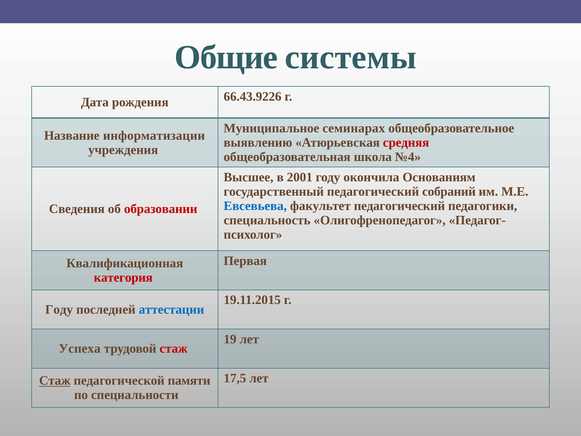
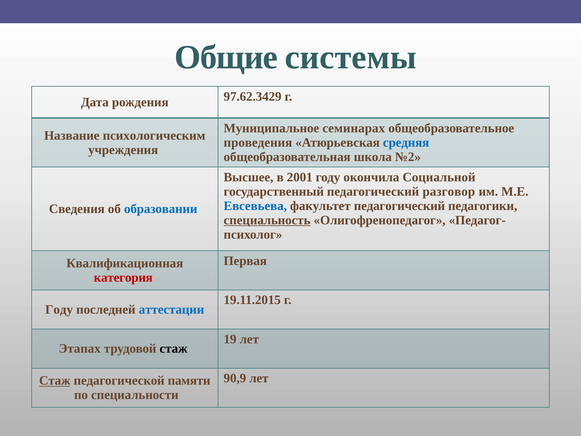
66.43.9226: 66.43.9226 -> 97.62.3429 (253, 96)
информатизации: информатизации -> психологическим (154, 135)
выявлению: выявлению -> проведения (258, 143)
средняя colour: red -> blue (406, 143)
№4: №4 -> №2 (408, 157)
Основаниям: Основаниям -> Социальной (439, 177)
собраний: собраний -> разговор (449, 191)
образовании colour: red -> blue (161, 209)
специальность underline: none -> present (267, 220)
Успеха: Успеха -> Этапах (80, 349)
стаж colour: red -> black (174, 349)
17,5: 17,5 -> 90,9 (235, 378)
